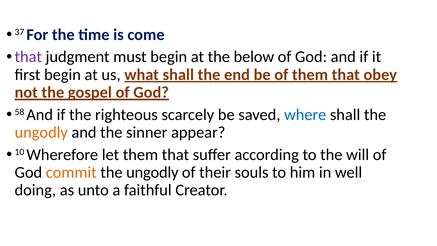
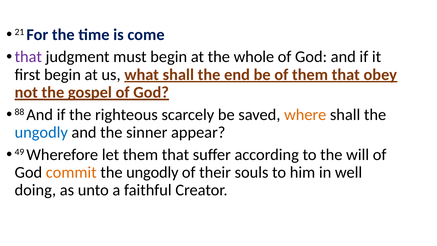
37: 37 -> 21 (19, 32)
below: below -> whole (254, 57)
58: 58 -> 88 (19, 112)
where colour: blue -> orange (305, 115)
ungodly colour: orange -> blue (41, 132)
10: 10 -> 49 (19, 152)
